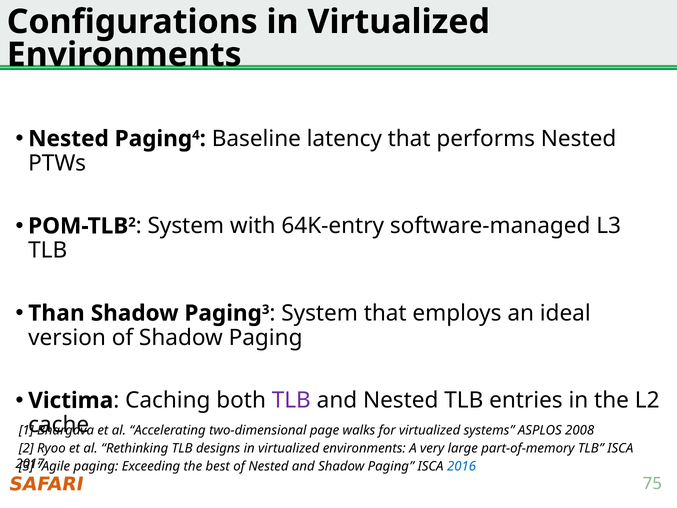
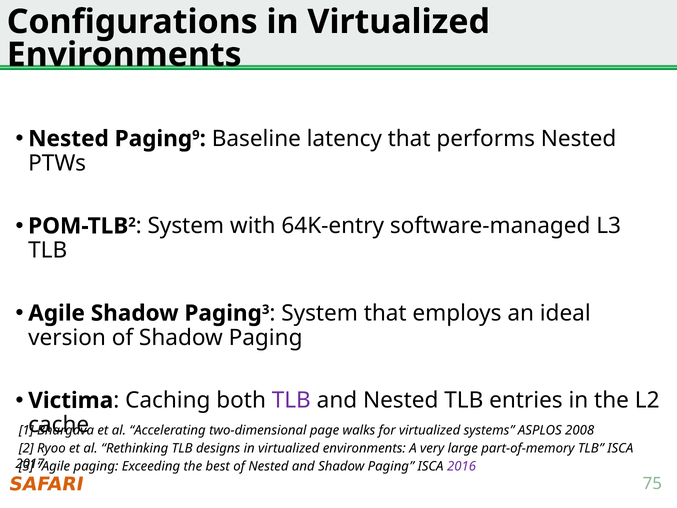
4: 4 -> 9 (196, 135)
Than: Than -> Agile (57, 313)
2016 colour: blue -> purple (462, 466)
